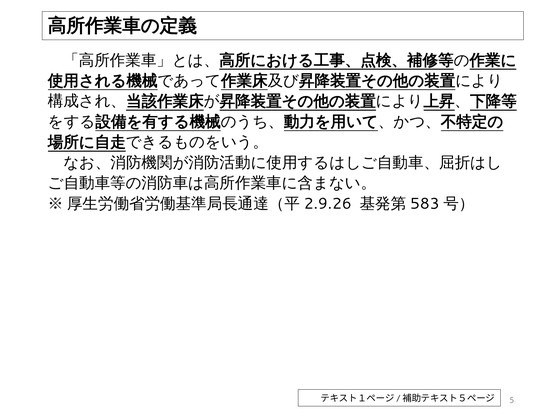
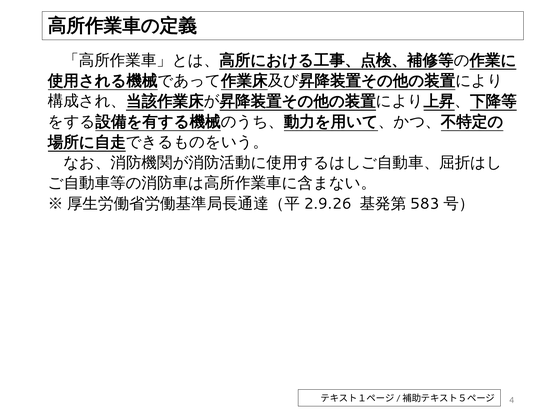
5: 5 -> 4 (512, 400)
